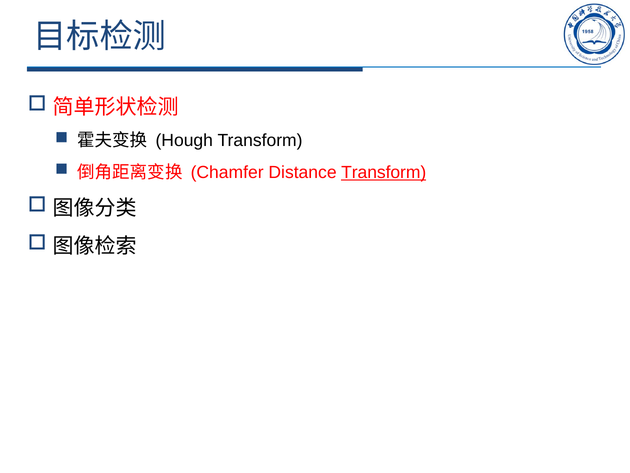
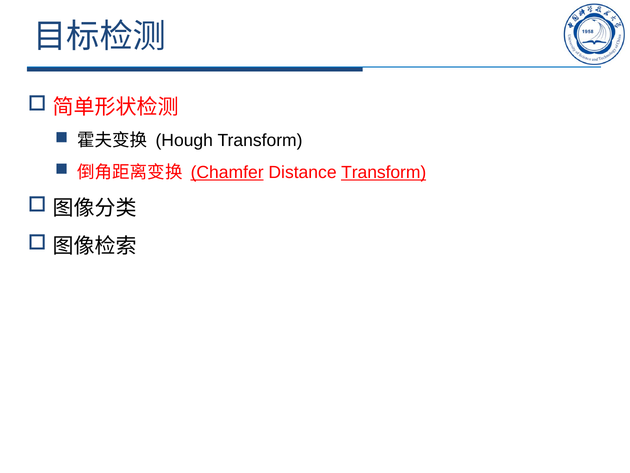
Chamfer underline: none -> present (227, 172)
